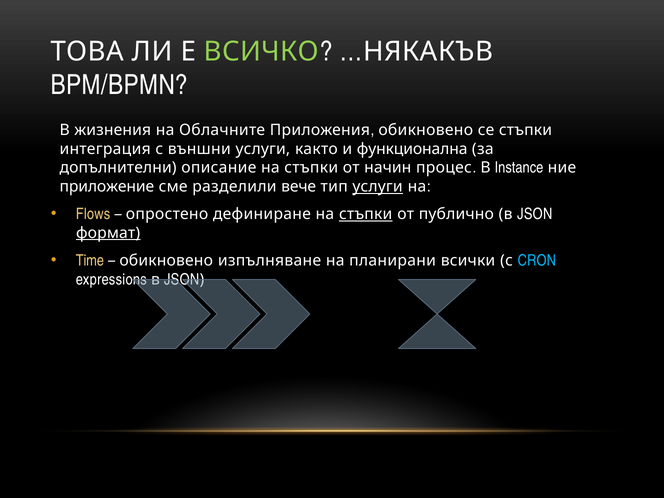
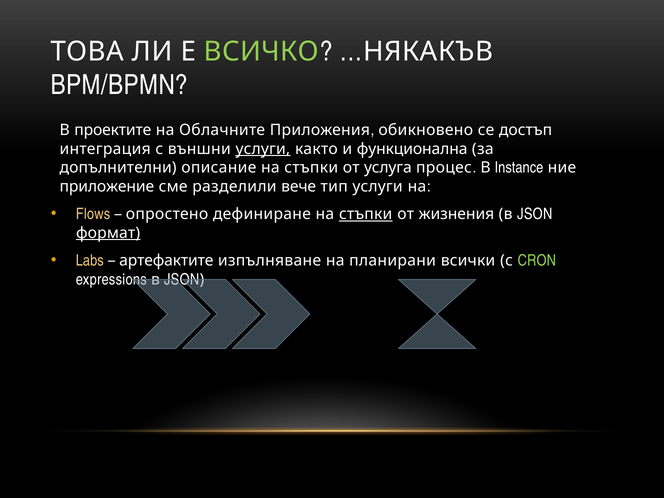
жизнения: жизнения -> проектите (113, 130)
се стъпки: стъпки -> достъп (526, 130)
услуги underline: none -> present (263, 149)
начин: начин -> услуга (388, 168)
услуги underline: present -> none (378, 187)
публично: публично -> жизнения (456, 214)
Time: Time -> Labs (90, 261)
обикновено: обикновено -> артефактите (166, 261)
CRON colour: light blue -> light green (537, 261)
